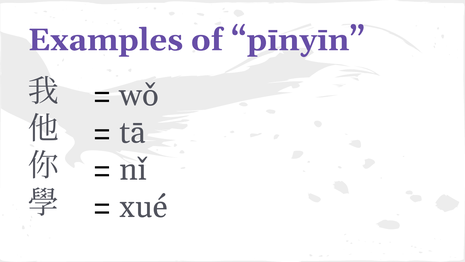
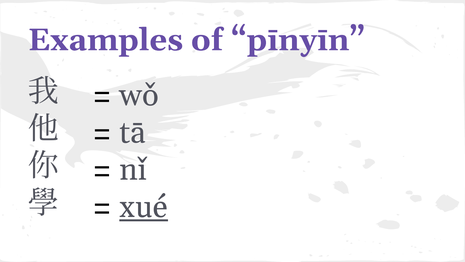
xué underline: none -> present (144, 207)
